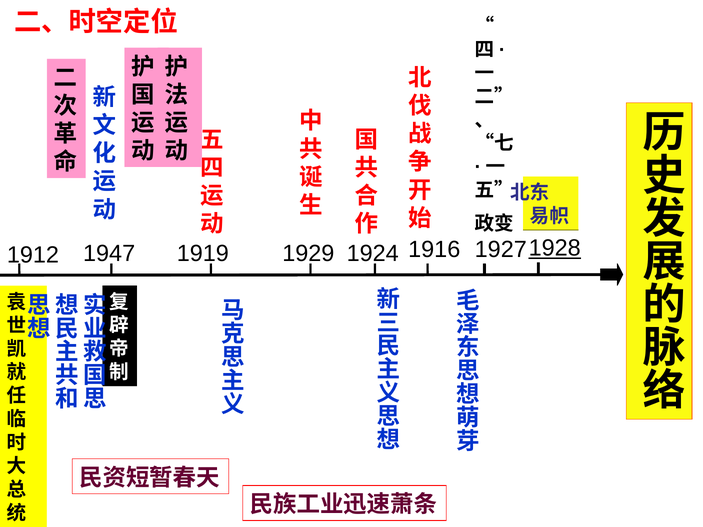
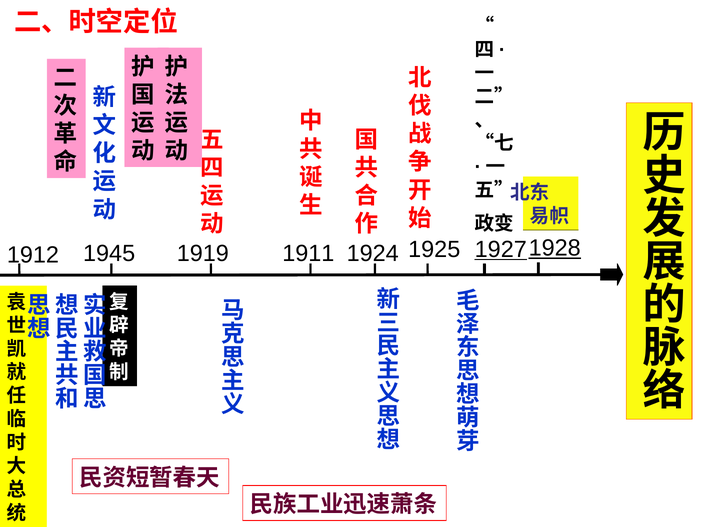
1916: 1916 -> 1925 (434, 250)
1927 underline: none -> present (501, 250)
1929: 1929 -> 1911 (308, 253)
1947: 1947 -> 1945 (109, 253)
